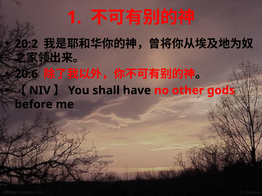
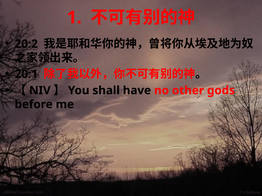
20:6: 20:6 -> 20:1 (26, 74)
